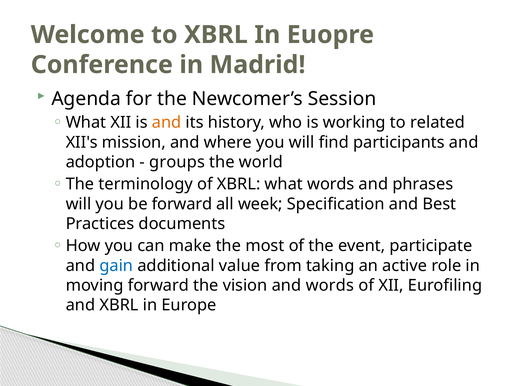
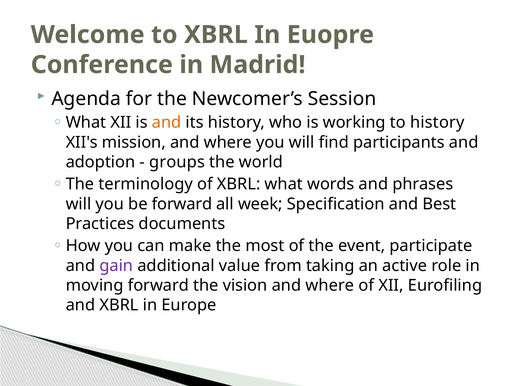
to related: related -> history (437, 122)
gain colour: blue -> purple (116, 265)
vision and words: words -> where (330, 285)
